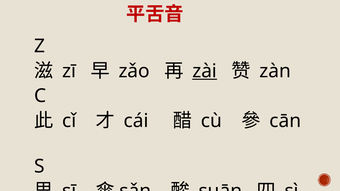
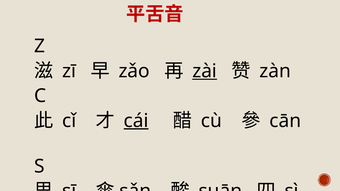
cái underline: none -> present (136, 121)
